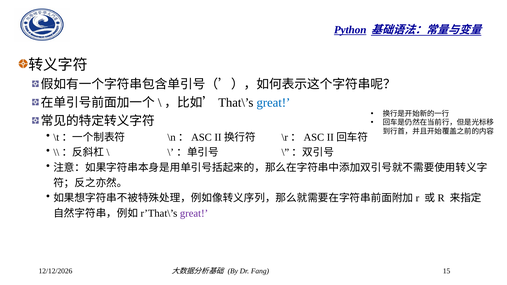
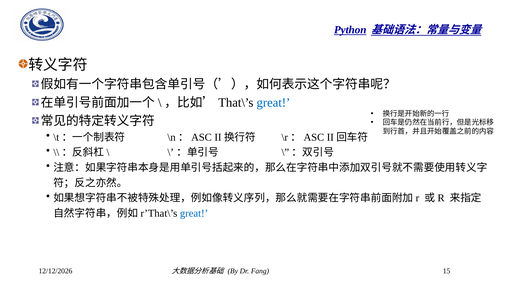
great colour: purple -> blue (194, 213)
